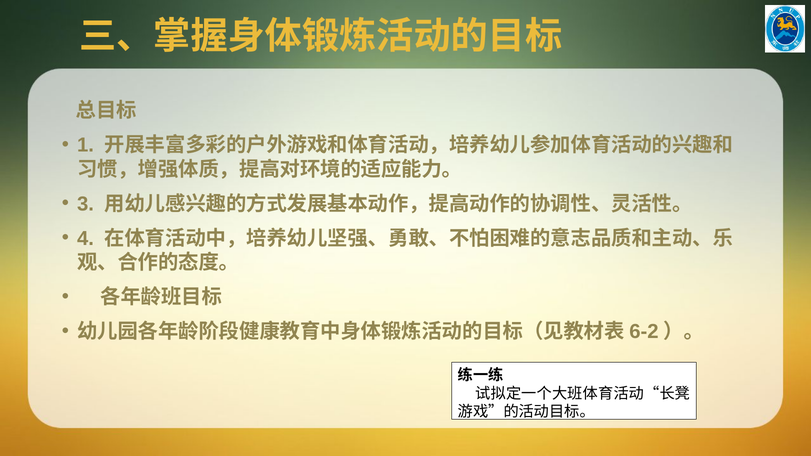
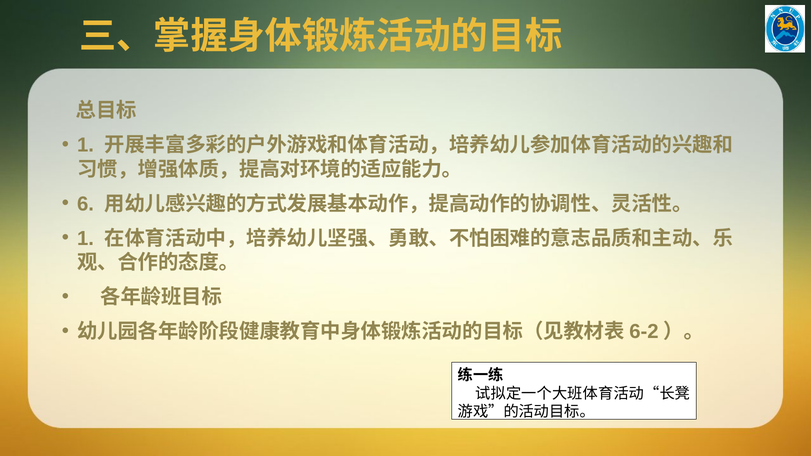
3: 3 -> 6 (85, 204)
4: 4 -> 1 (85, 238)
